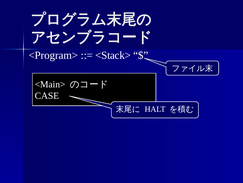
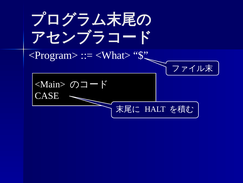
<Stack>: <Stack> -> <What> (113, 55)
